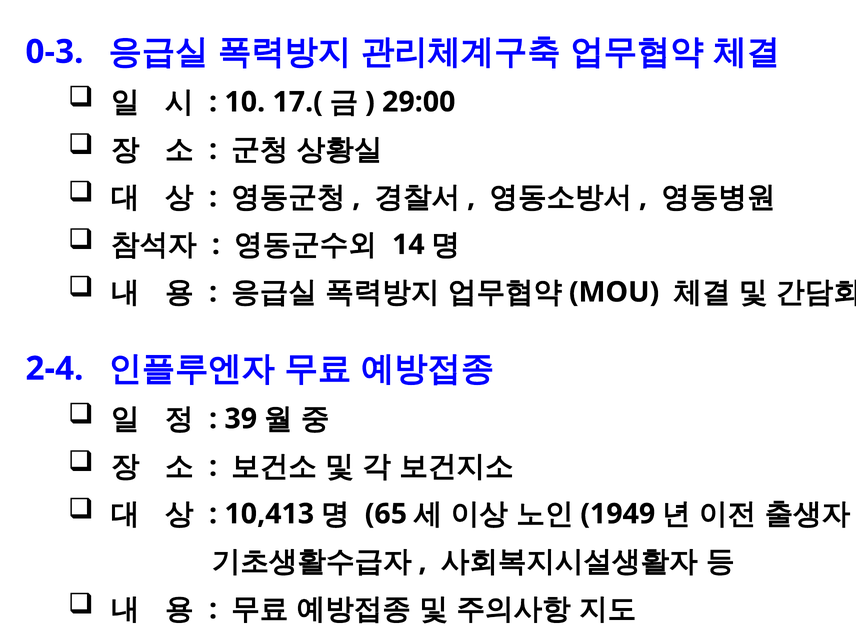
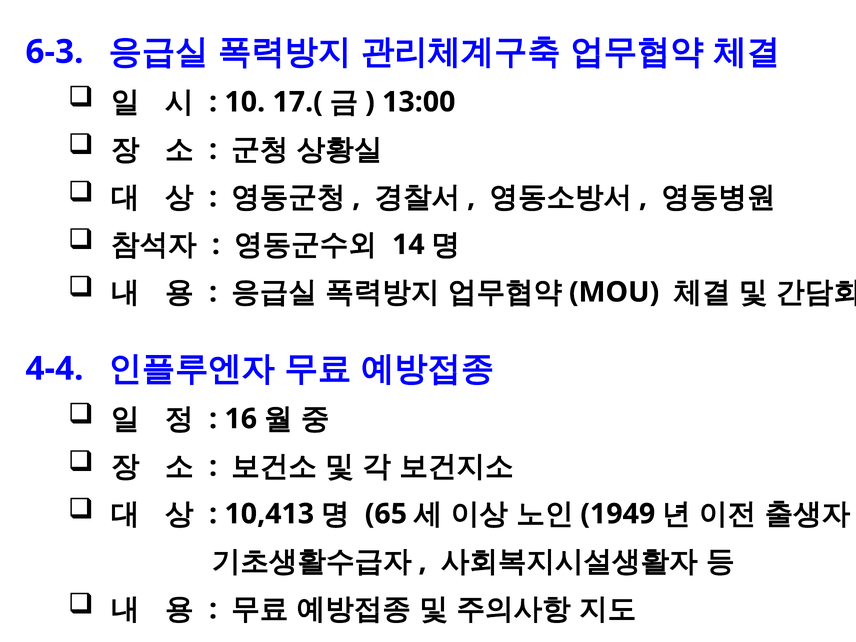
0-3: 0-3 -> 6-3 (54, 52)
29:00: 29:00 -> 13:00 (419, 102)
2-4: 2-4 -> 4-4 (54, 369)
39: 39 -> 16 (241, 419)
